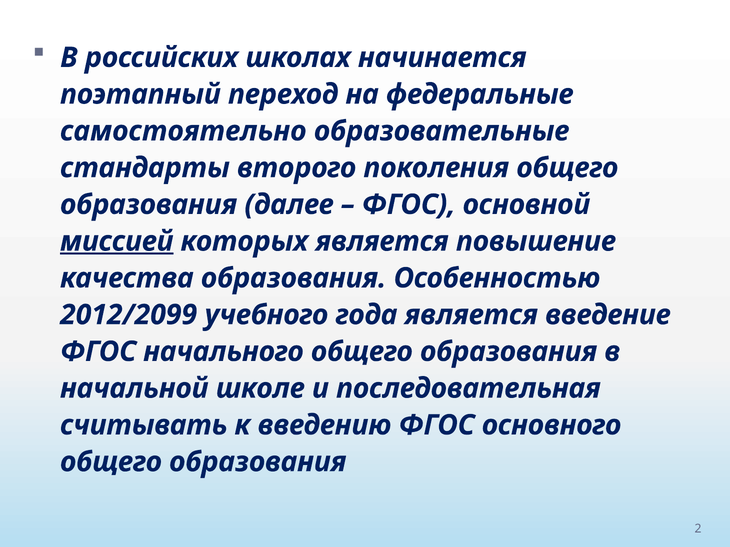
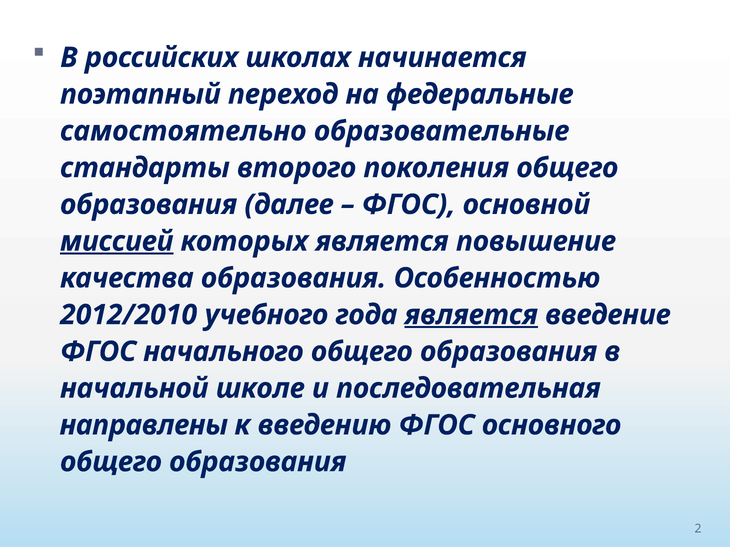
2012/2099: 2012/2099 -> 2012/2010 (129, 315)
является underline: none -> present (471, 315)
считывать: считывать -> направлены (144, 425)
